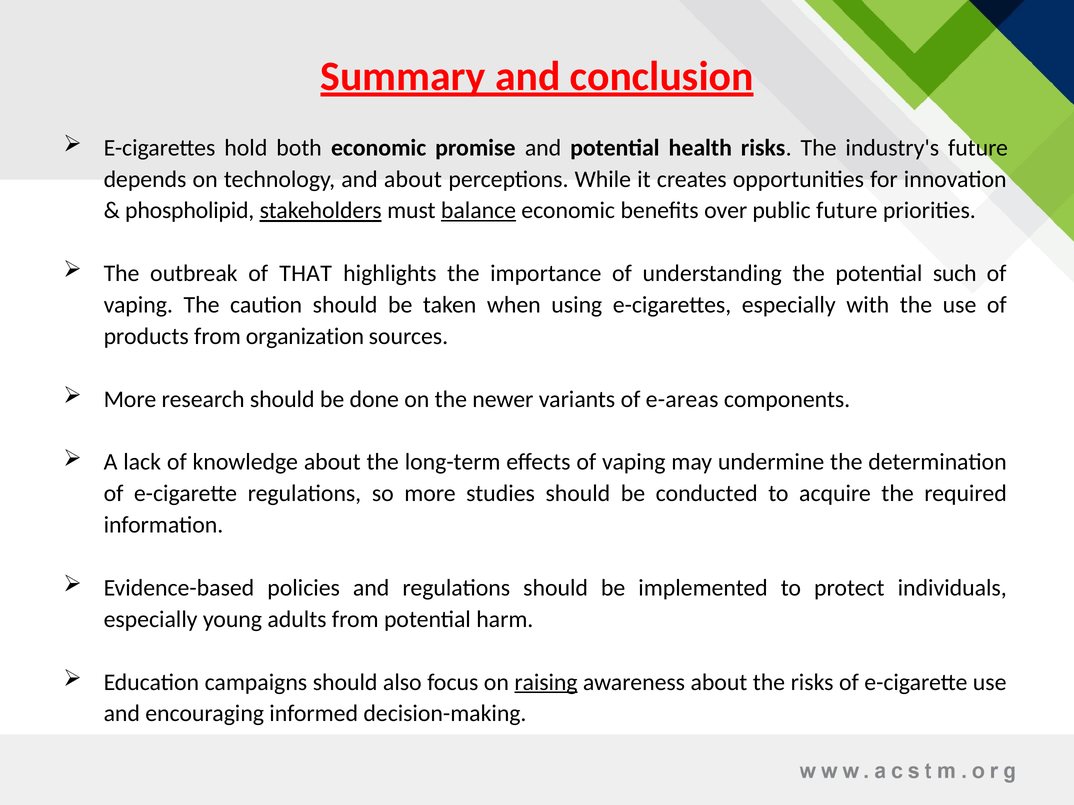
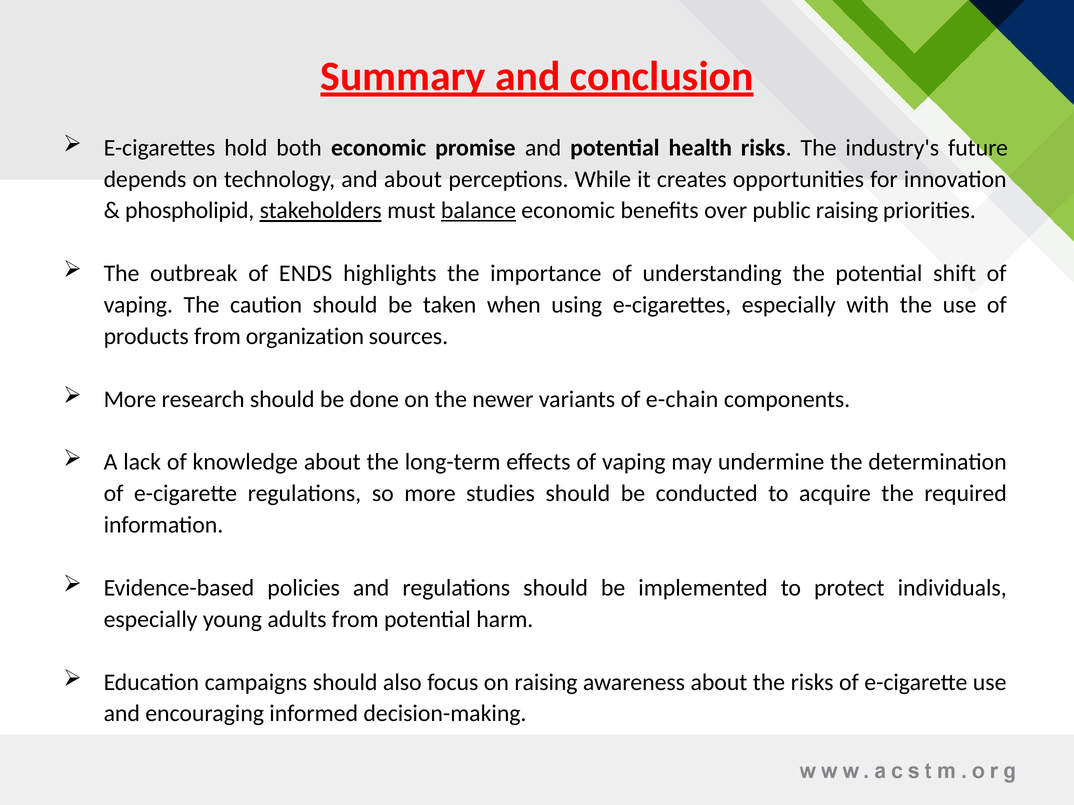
public future: future -> raising (847, 211)
THAT: THAT -> ENDS (306, 274)
such: such -> shift (955, 274)
e-areas: e-areas -> e-chain (682, 399)
raising underline: present -> none (546, 683)
